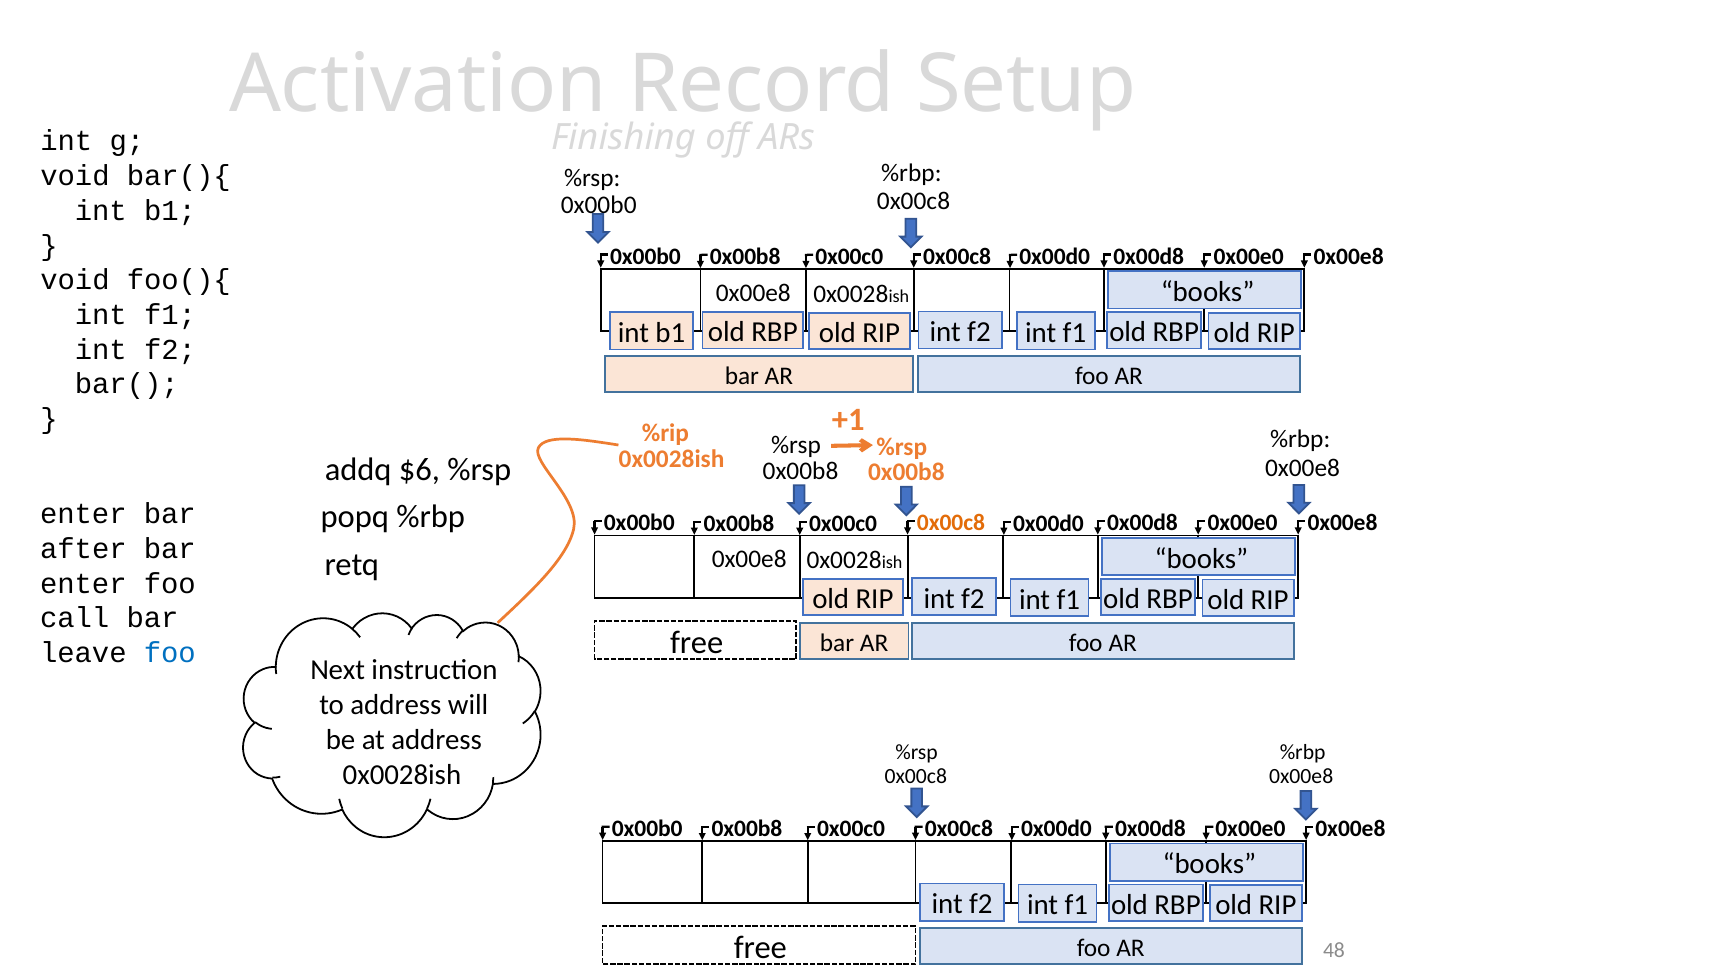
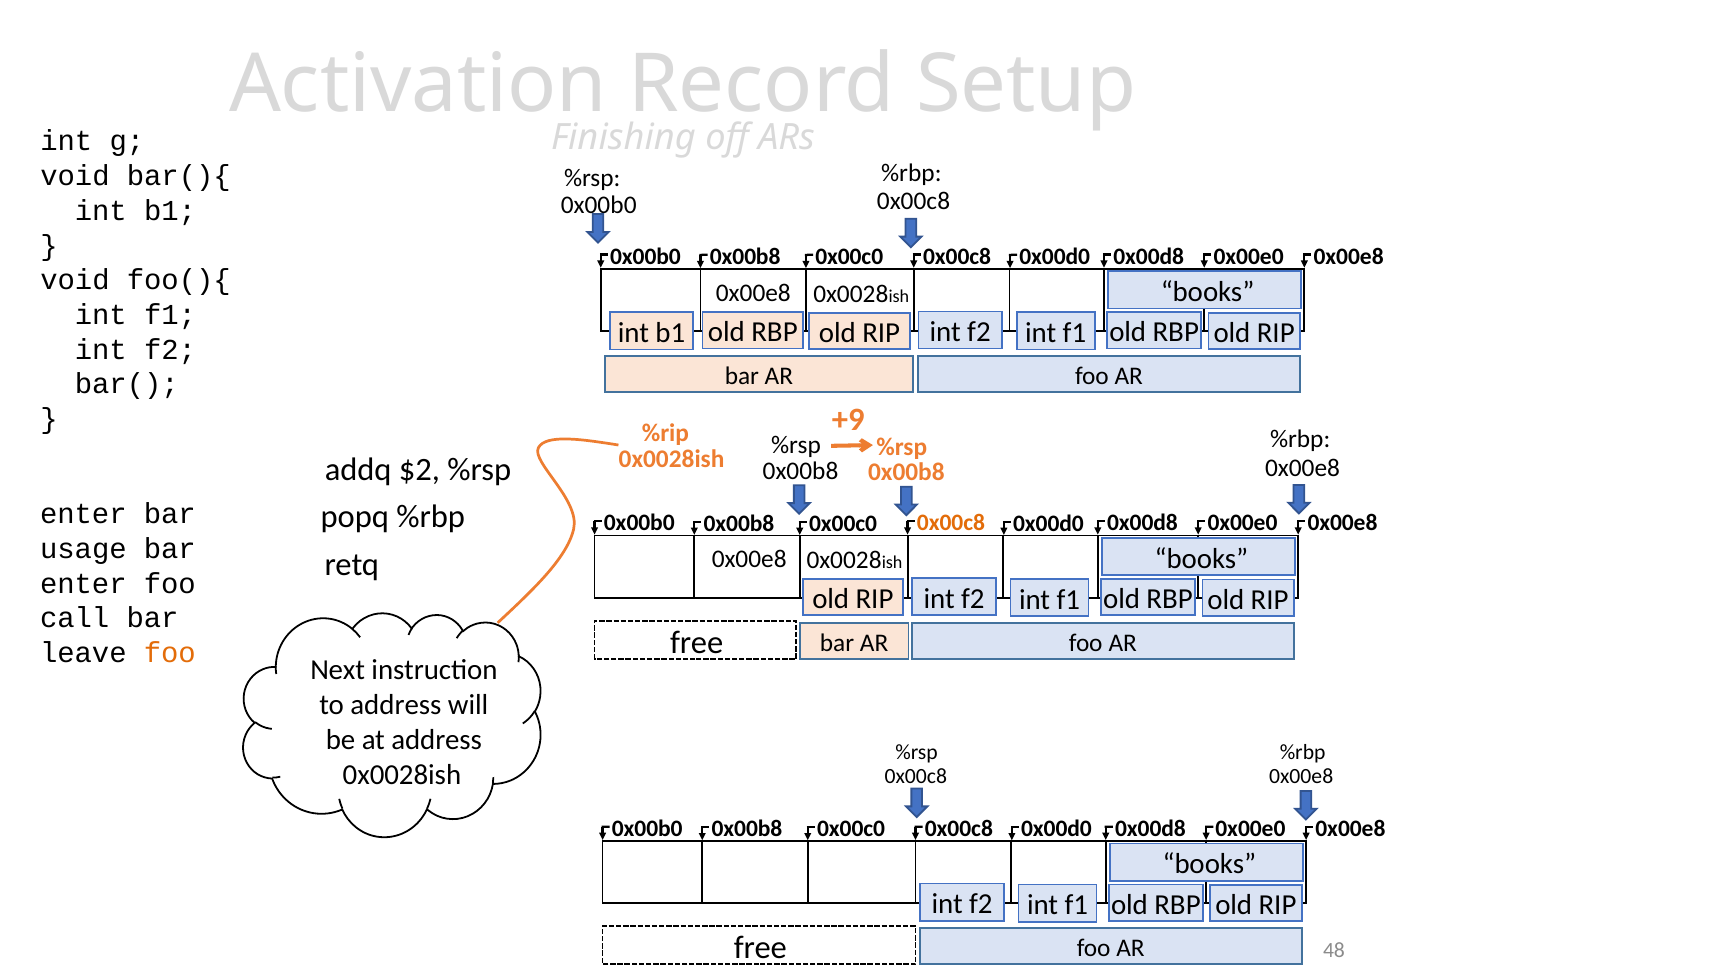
+1: +1 -> +9 (848, 420)
$6: $6 -> $2 (420, 470)
after: after -> usage (83, 549)
foo colour: blue -> orange (170, 653)
